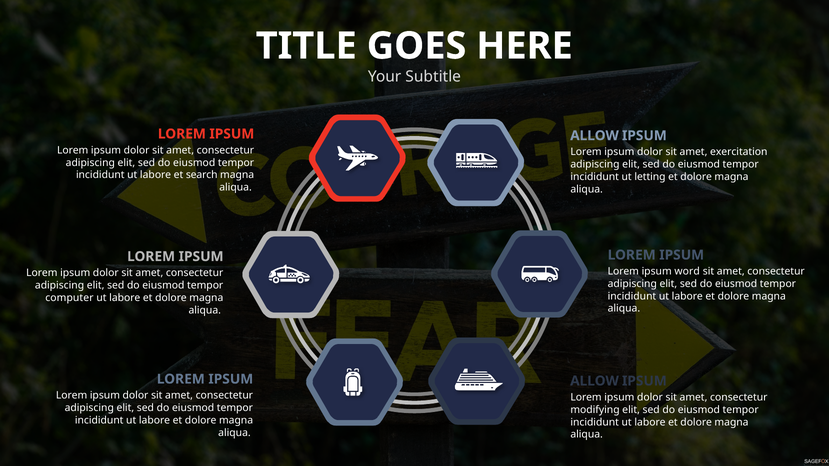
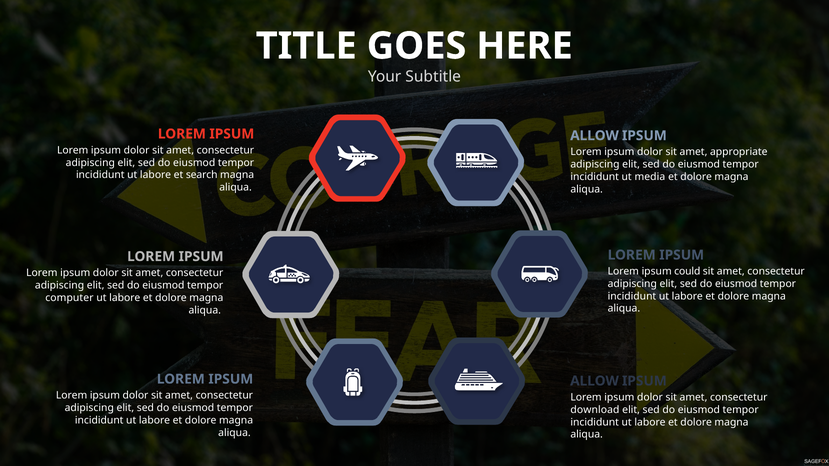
exercitation: exercitation -> appropriate (739, 152)
letting: letting -> media (650, 177)
word: word -> could (687, 271)
modifying: modifying -> download (595, 410)
